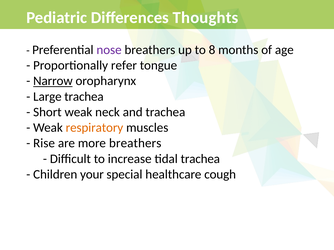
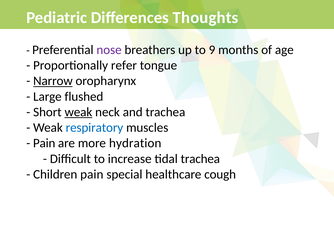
8: 8 -> 9 (212, 50)
Large trachea: trachea -> flushed (84, 97)
weak underline: none -> present (78, 112)
respiratory colour: orange -> blue (94, 128)
Rise: Rise -> Pain (44, 144)
more breathers: breathers -> hydration (135, 144)
Children your: your -> pain (92, 175)
